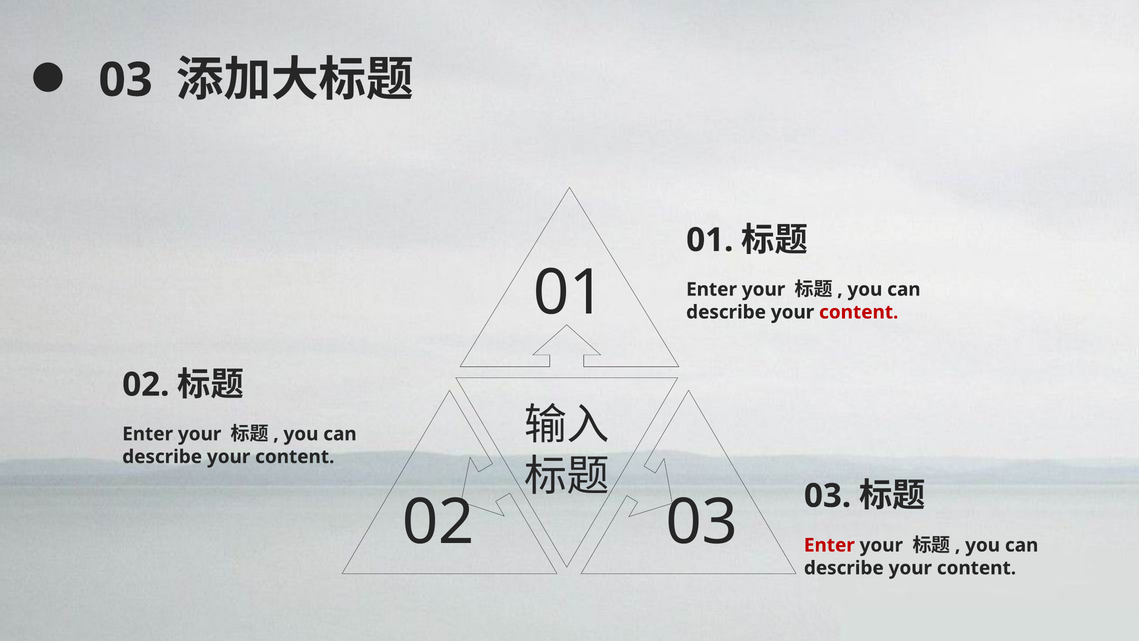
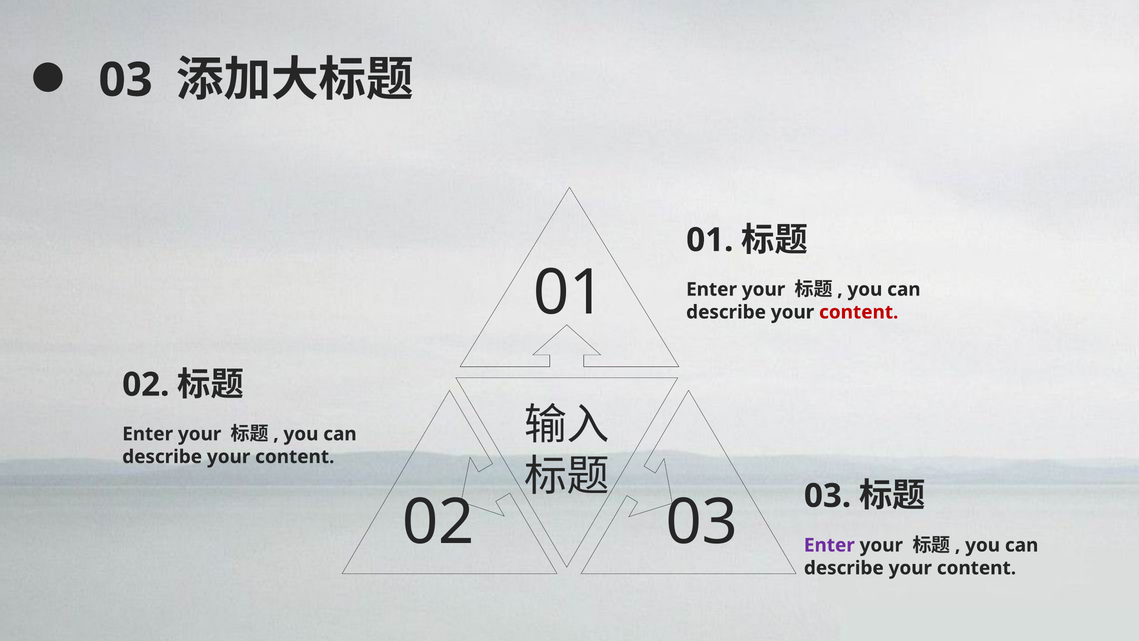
Enter colour: red -> purple (829, 545)
